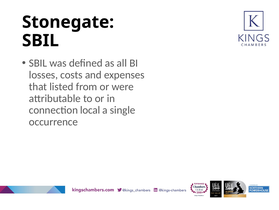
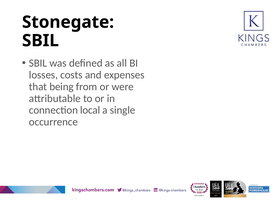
listed: listed -> being (61, 86)
